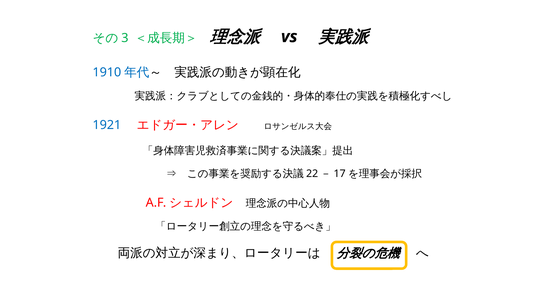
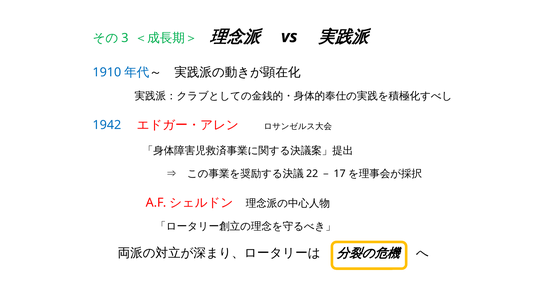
1921: 1921 -> 1942 (107, 125)
